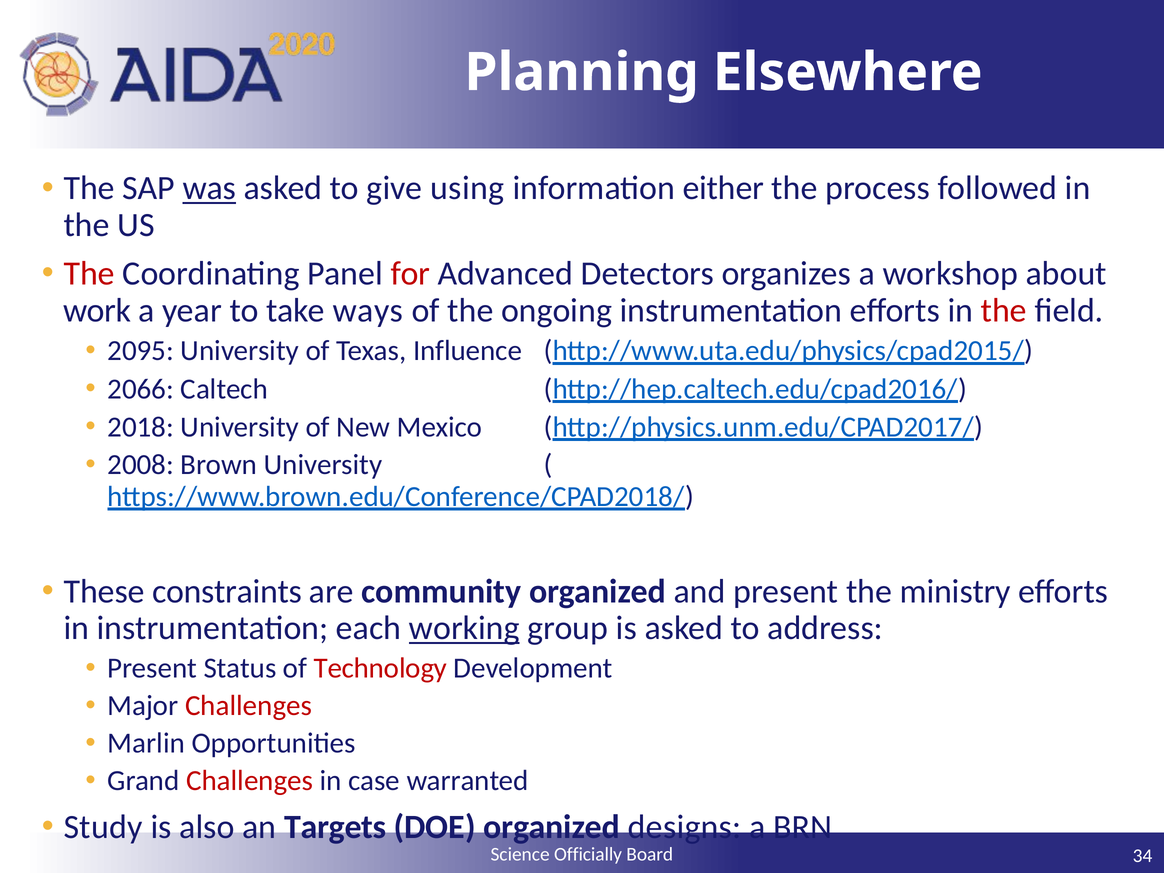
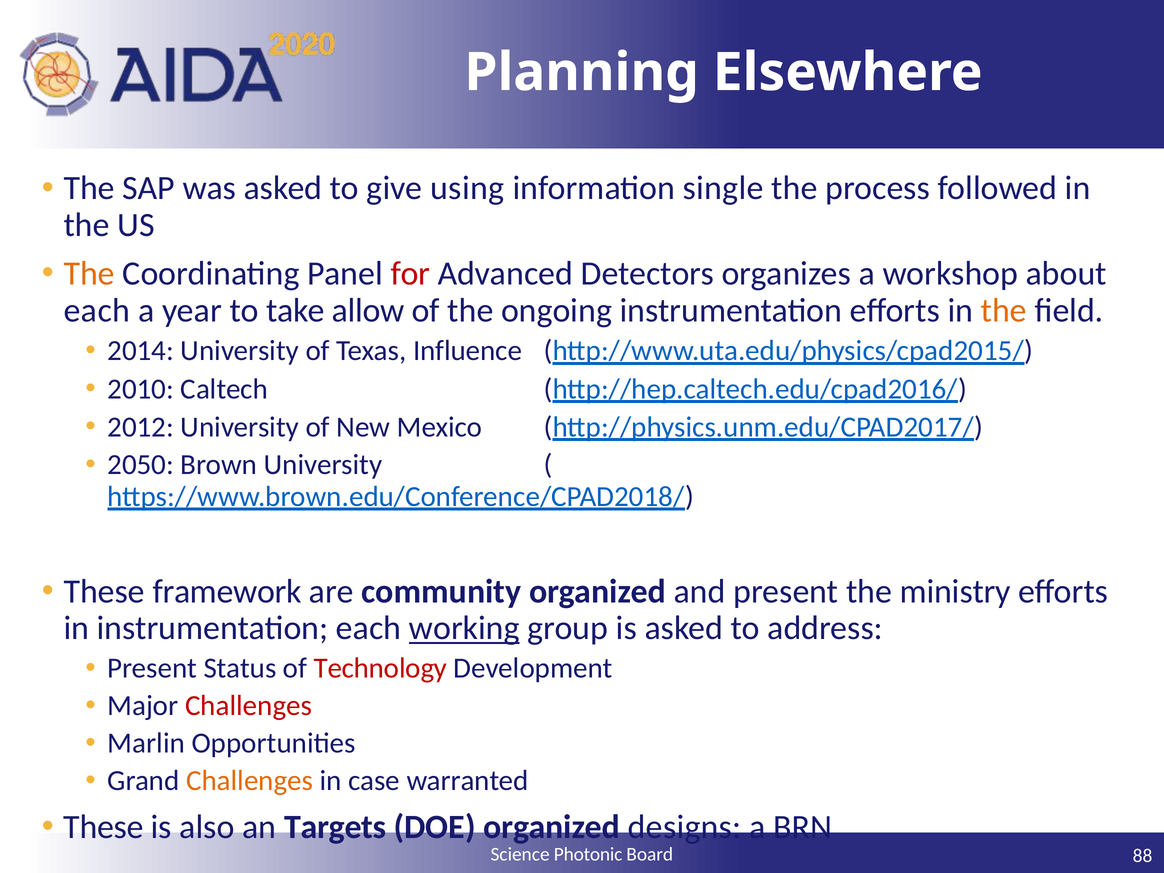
was underline: present -> none (209, 188)
either: either -> single (723, 188)
The colour: red -> orange (89, 274)
work: work -> each (97, 310)
ways: ways -> allow (368, 310)
the colour: red -> orange (1004, 310)
2095: 2095 -> 2014 (141, 351)
2066: 2066 -> 2010 (141, 389)
2018: 2018 -> 2012 (141, 427)
2008: 2008 -> 2050 (141, 465)
constraints: constraints -> framework (227, 592)
Challenges colour: red -> orange (250, 781)
Study: Study -> These (103, 827)
Officially: Officially -> Photonic (588, 855)
34: 34 -> 88 (1143, 856)
